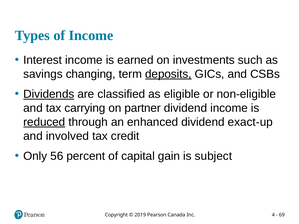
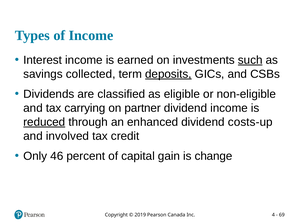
such underline: none -> present (250, 60)
changing: changing -> collected (91, 74)
Dividends underline: present -> none (49, 94)
exact-up: exact-up -> costs-up (250, 122)
56: 56 -> 46 (57, 156)
subject: subject -> change (214, 156)
